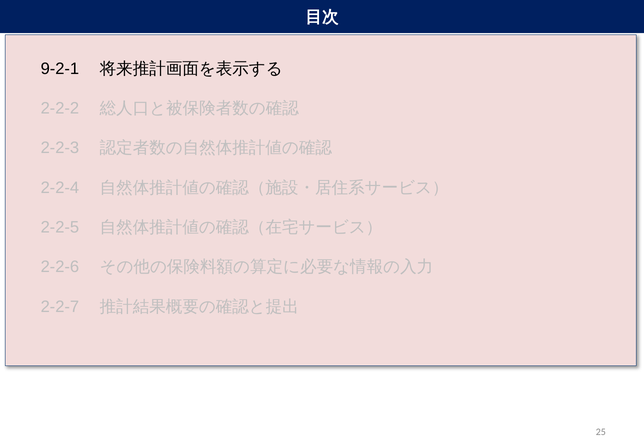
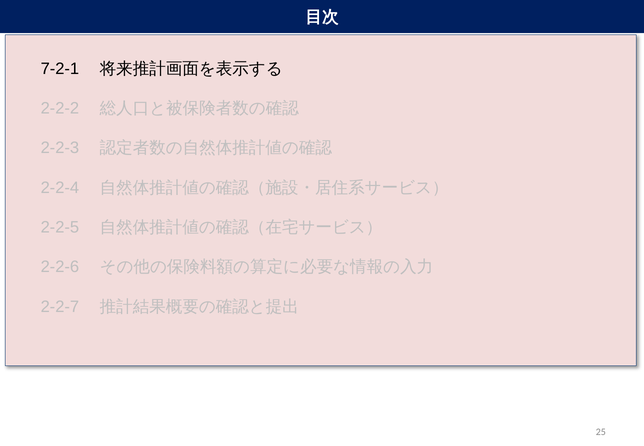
9-2-1: 9-2-1 -> 7-2-1 (60, 69)
